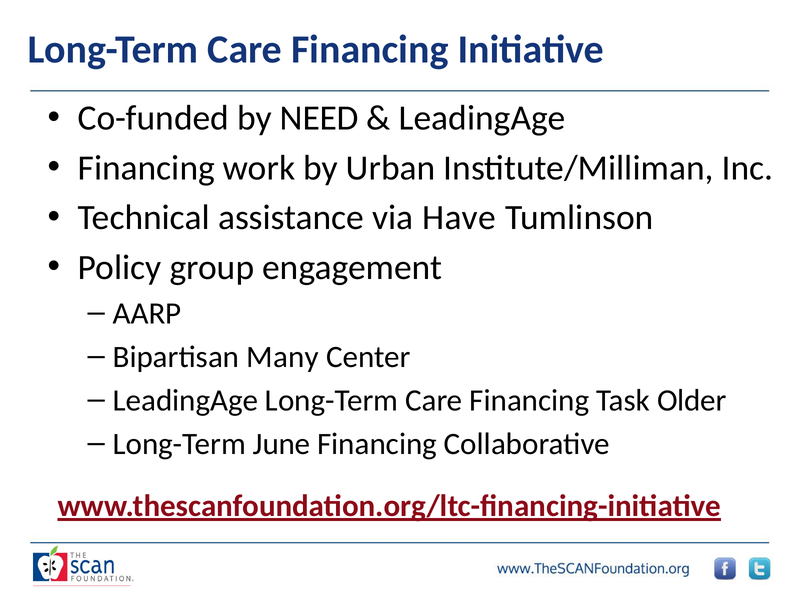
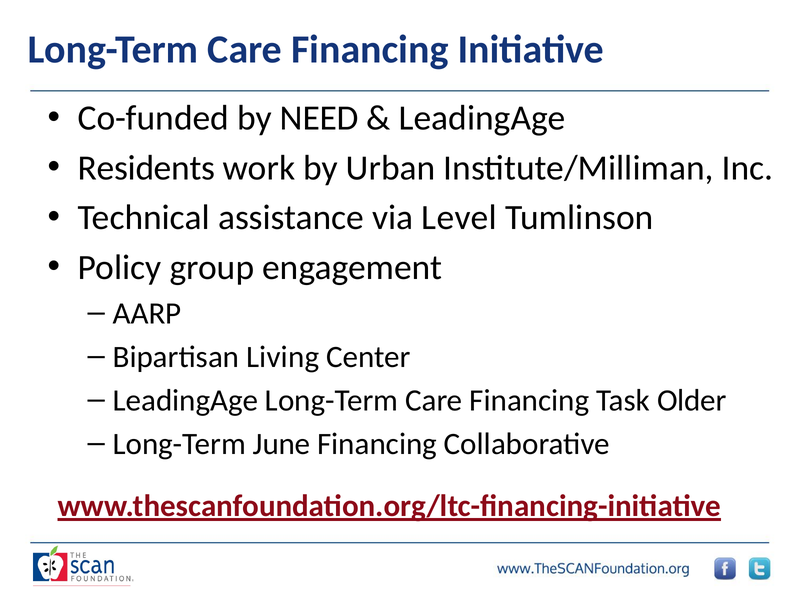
Financing: Financing -> Residents (146, 168)
Have: Have -> Level (459, 218)
Many: Many -> Living (283, 357)
